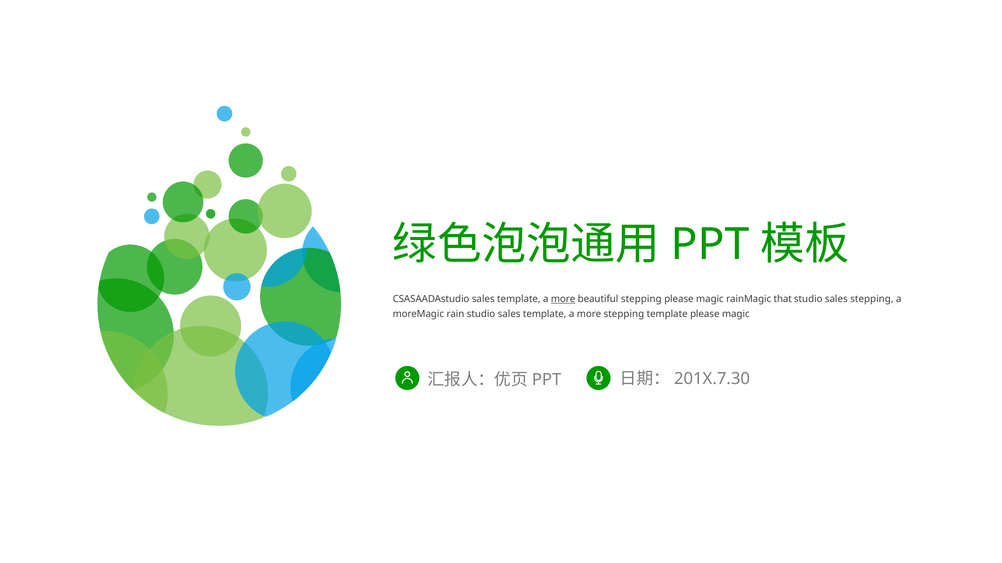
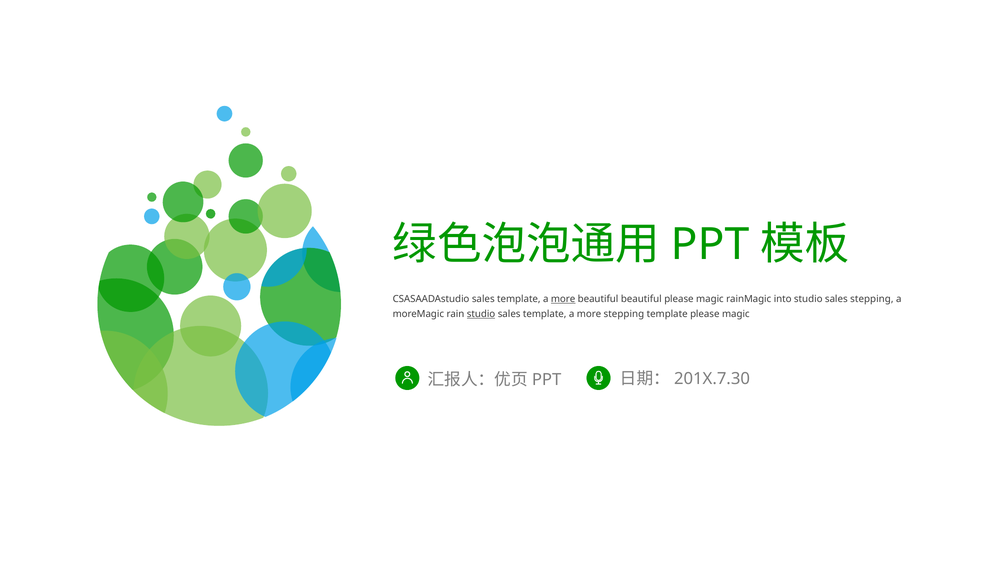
beautiful stepping: stepping -> beautiful (641, 299)
that: that -> into (783, 299)
studio underline: none -> present (481, 315)
